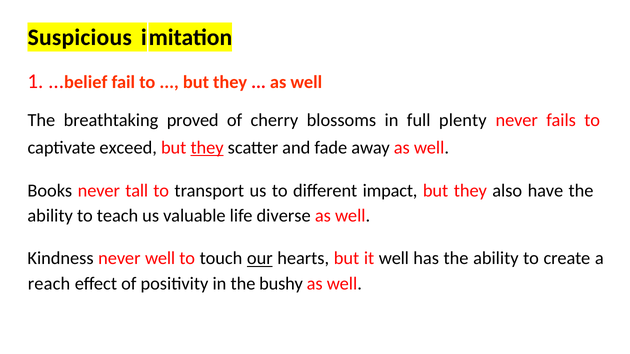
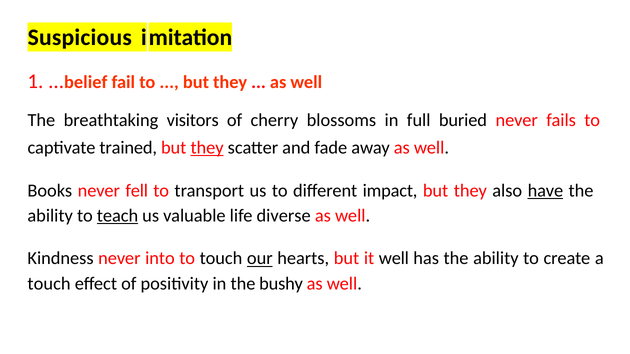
proved: proved -> visitors (193, 120)
plenty: plenty -> buried (463, 120)
exceed: exceed -> trained (128, 148)
tall: tall -> fell (137, 191)
have underline: none -> present (545, 191)
teach underline: none -> present (117, 216)
never well: well -> into (160, 259)
reach: reach -> touch (49, 284)
